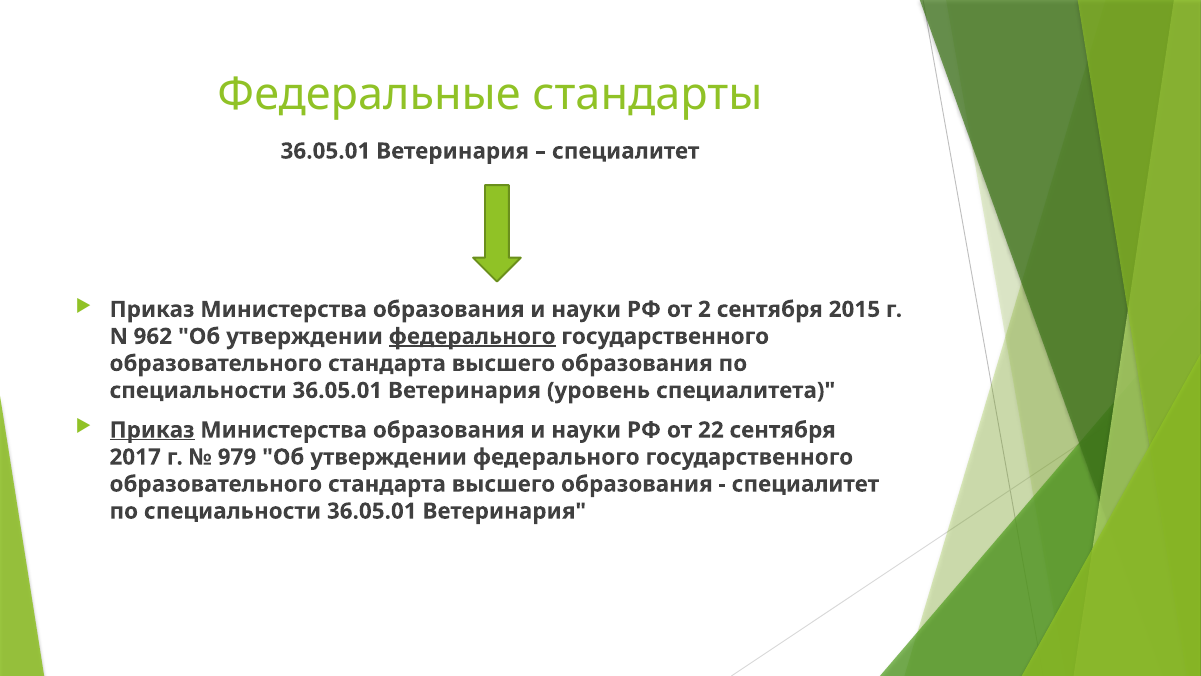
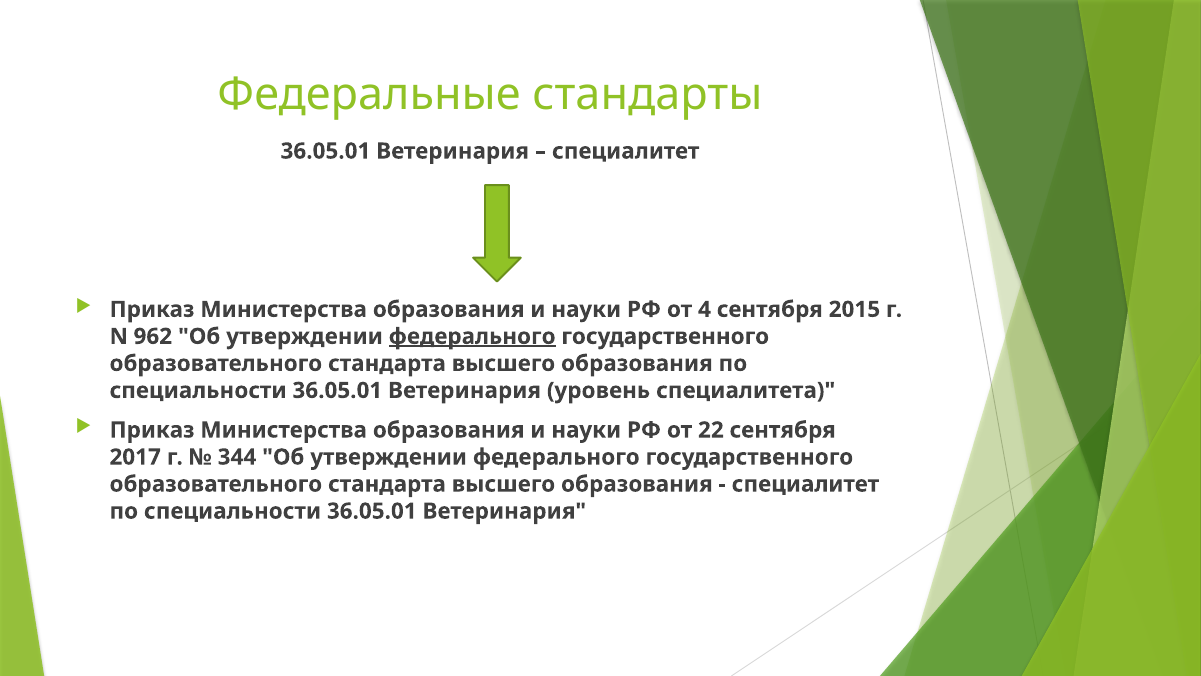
2: 2 -> 4 (704, 309)
Приказ underline: present -> none (152, 430)
979: 979 -> 344 (237, 457)
